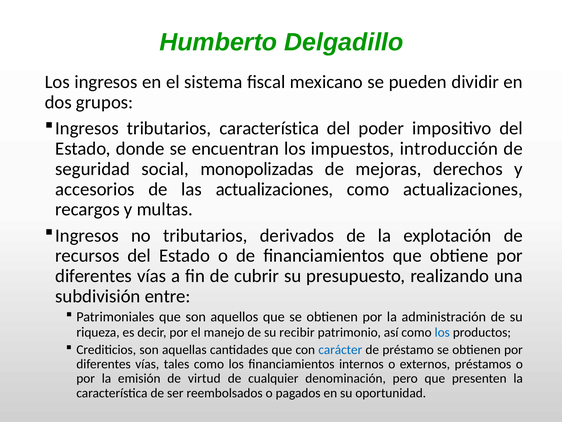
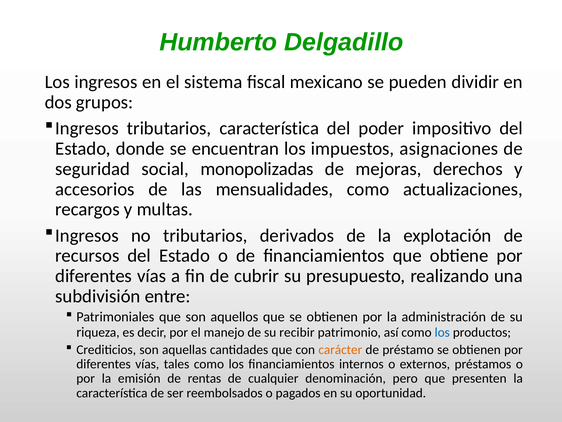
introducción: introducción -> asignaciones (449, 148)
las actualizaciones: actualizaciones -> mensualidades (274, 189)
carácter colour: blue -> orange (340, 349)
virtud: virtud -> rentas (204, 378)
